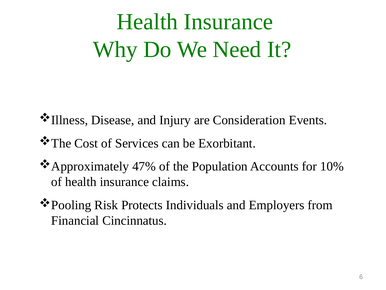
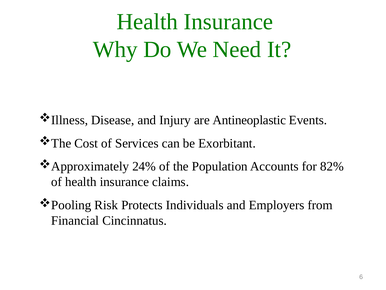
Consideration: Consideration -> Antineoplastic (249, 120)
47%: 47% -> 24% (144, 166)
10%: 10% -> 82% (332, 166)
